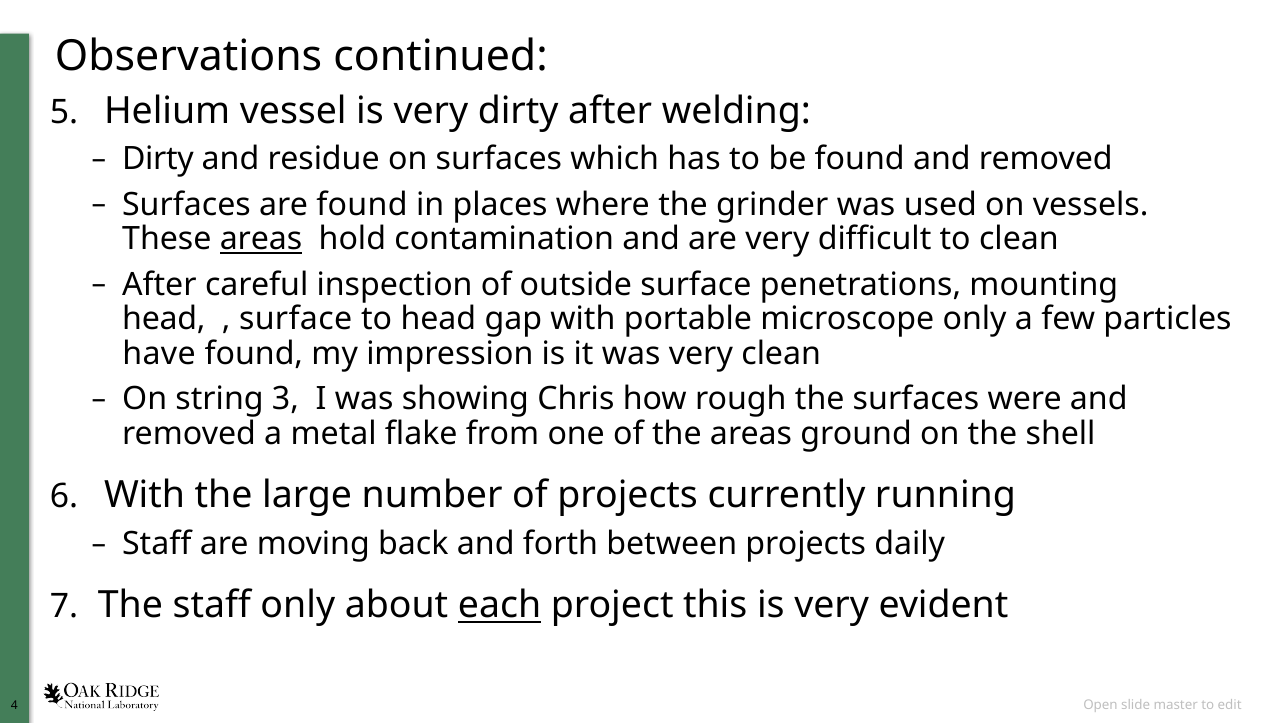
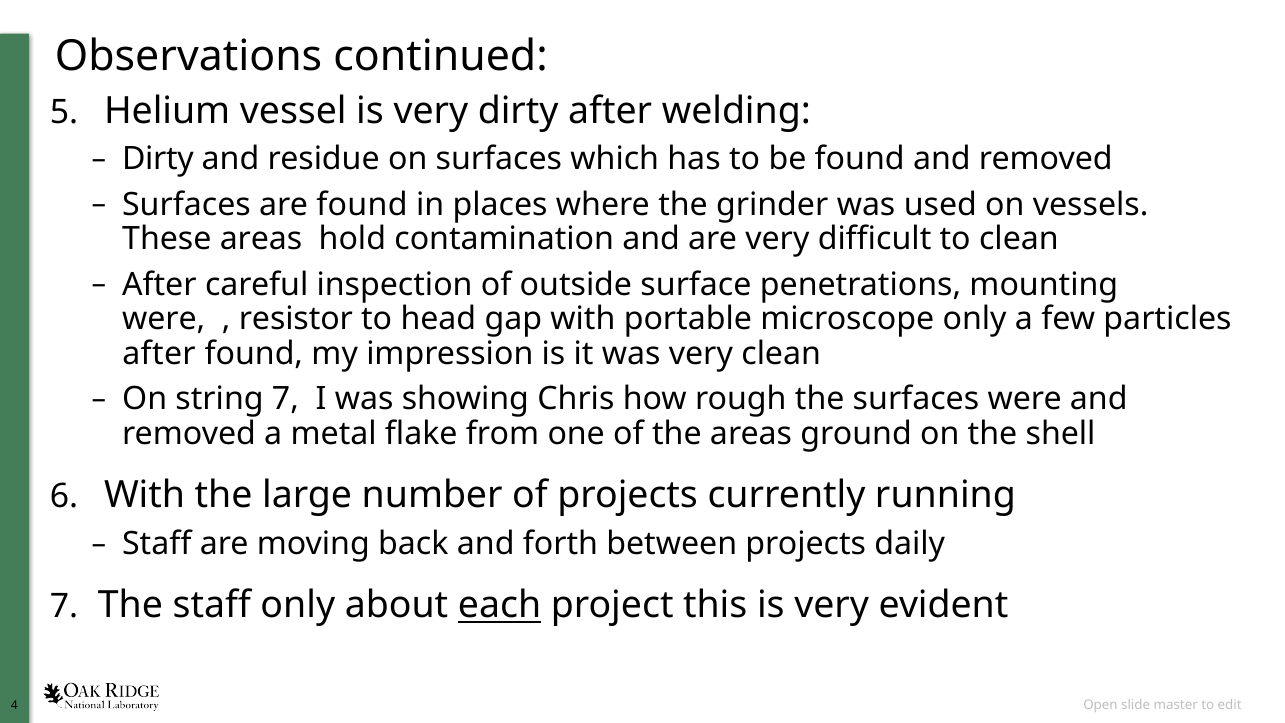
areas underline: present -> none (261, 239)
head: head -> were (164, 319)
surface: surface -> resistor (296, 319)
have: have -> after (159, 354)
string 3: 3 -> 7 (285, 399)
